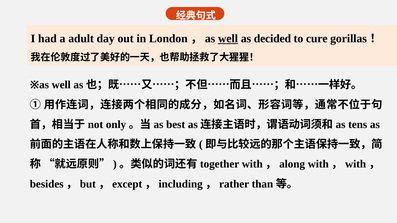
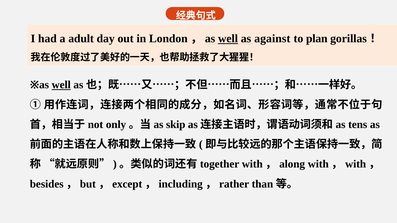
decided: decided -> against (272, 39)
cure: cure -> plan (317, 39)
well underline: none -> present (61, 85)
best: best -> skip (176, 125)
